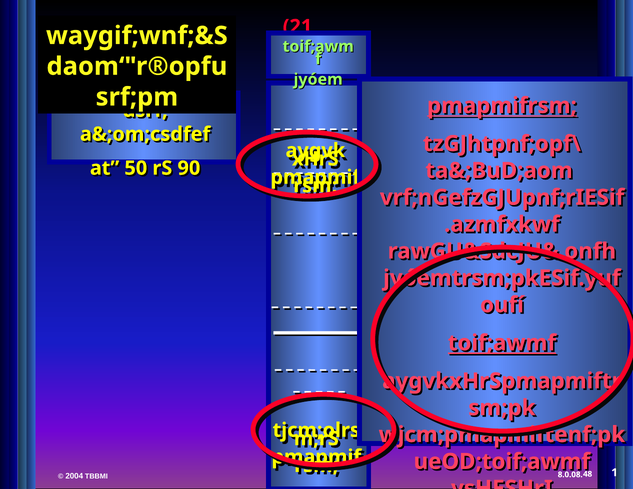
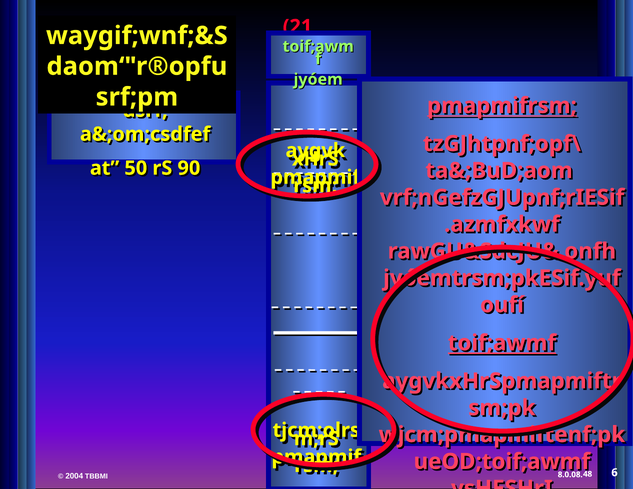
1: 1 -> 6 (615, 473)
